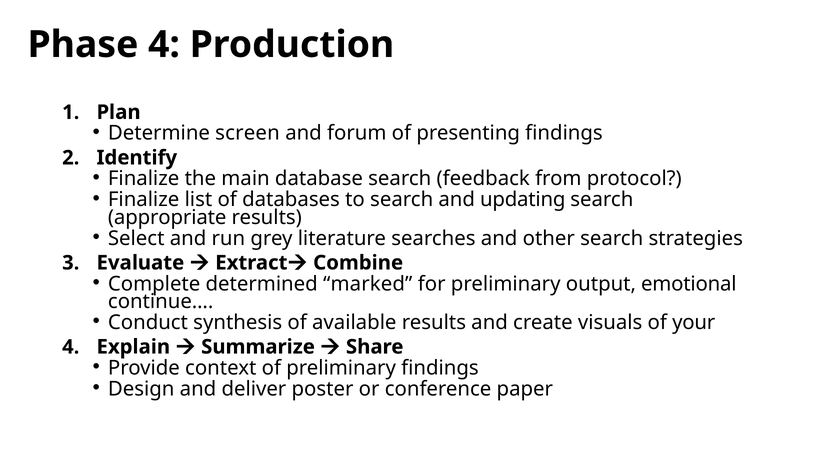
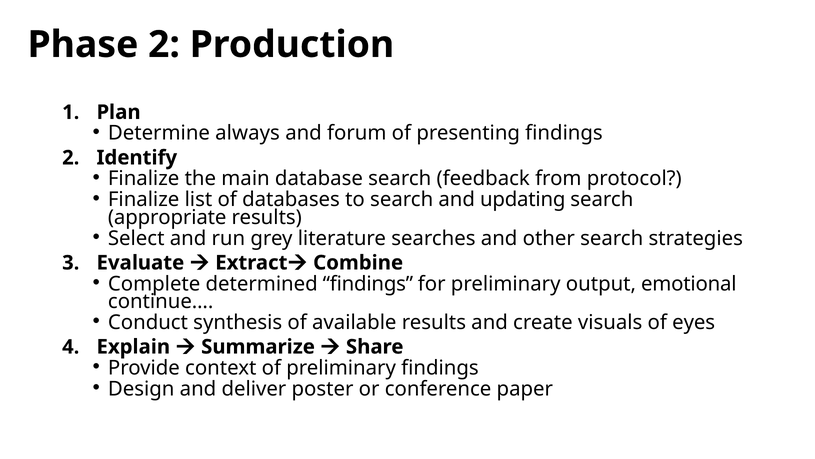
Phase 4: 4 -> 2 (164, 45)
screen: screen -> always (248, 133)
determined marked: marked -> findings (368, 283)
your: your -> eyes (694, 322)
